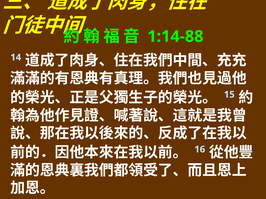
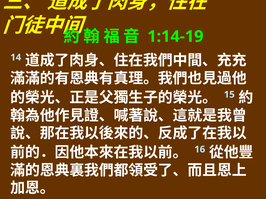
1:14-88: 1:14-88 -> 1:14-19 (175, 37)
